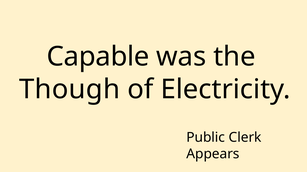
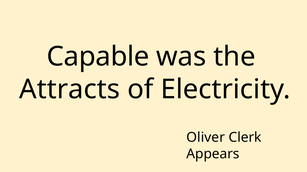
Though: Though -> Attracts (70, 90)
Public: Public -> Oliver (206, 138)
